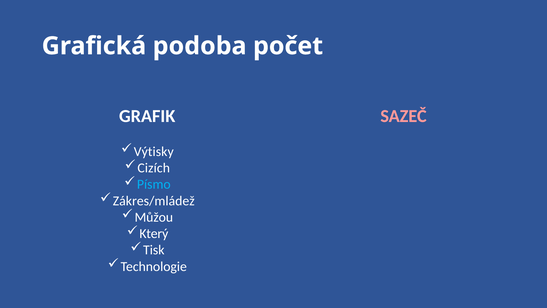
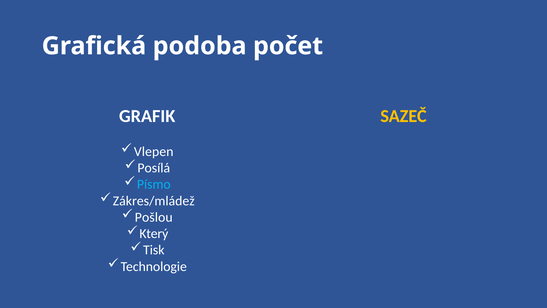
SAZEČ colour: pink -> yellow (404, 116)
Výtisky: Výtisky -> Vlepen (154, 151)
Cizích: Cizích -> Posílá (154, 168)
Můžou: Můžou -> Pošlou (154, 217)
